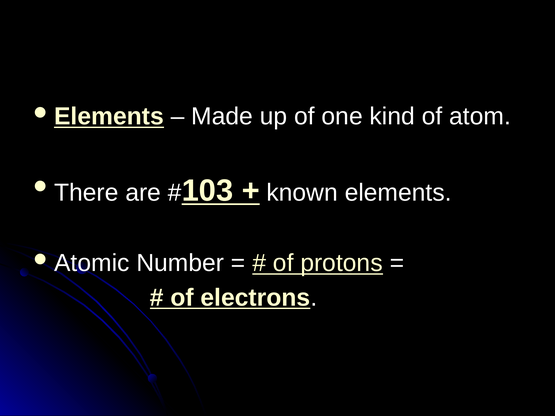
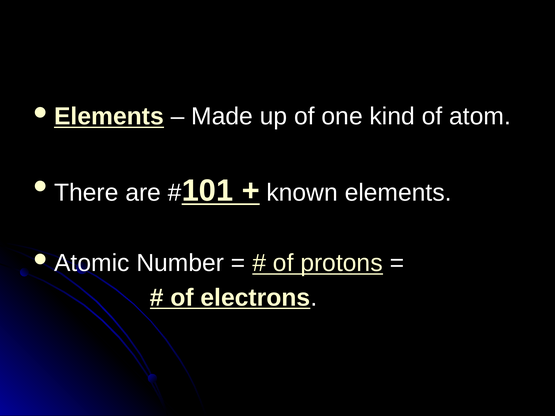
103: 103 -> 101 (207, 191)
